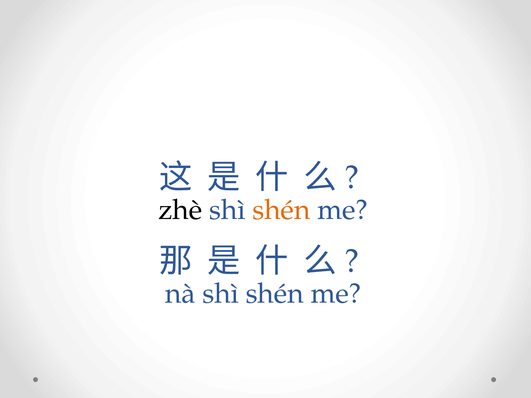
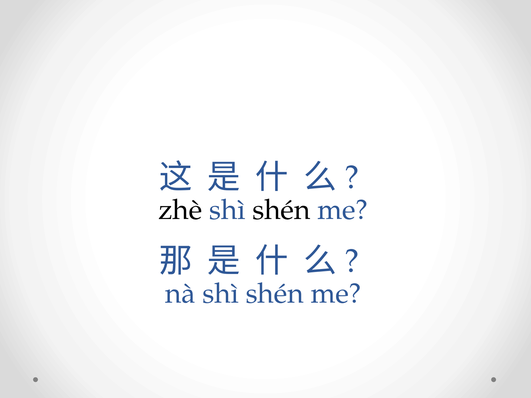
shén colour: orange -> black (281, 210)
